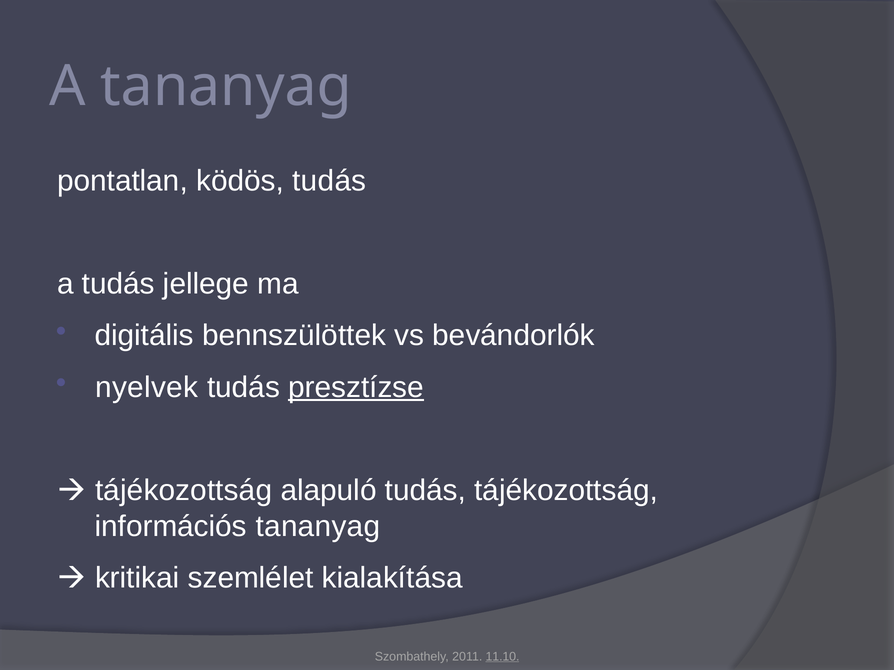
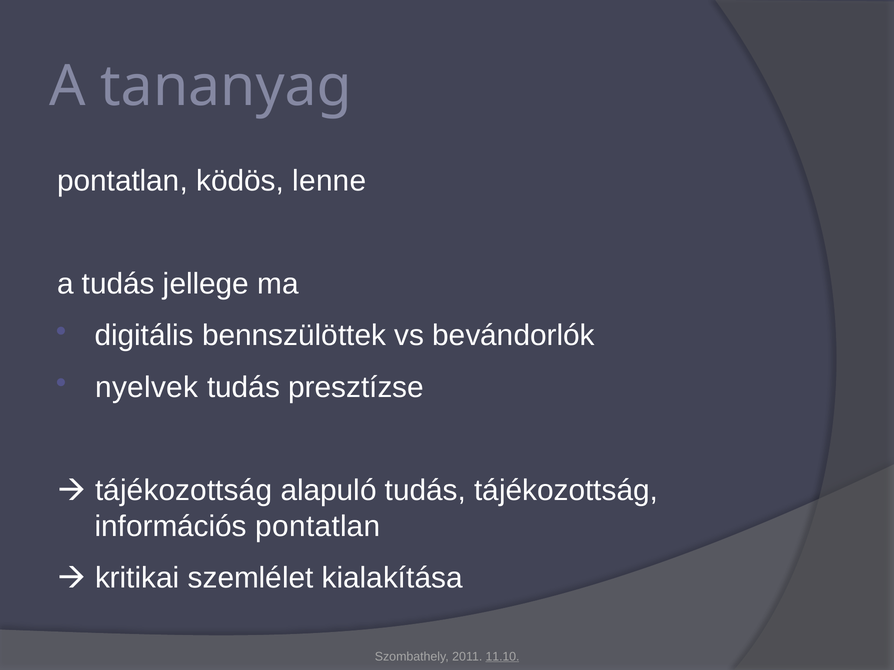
ködös tudás: tudás -> lenne (329, 181)
presztízse underline: present -> none (356, 387)
információs tananyag: tananyag -> pontatlan (318, 527)
